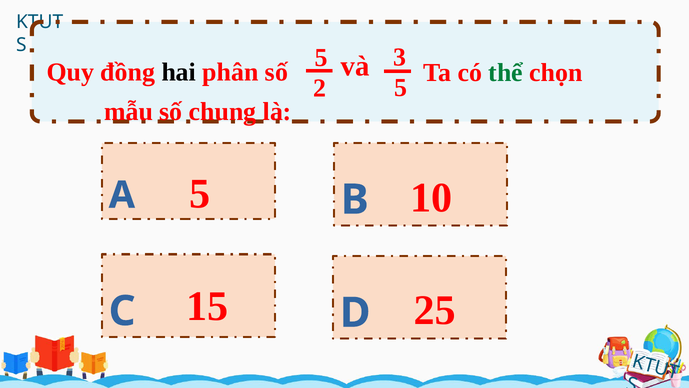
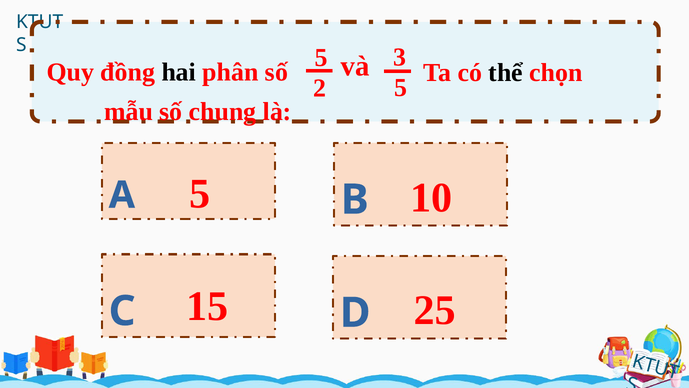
thể colour: green -> black (506, 73)
